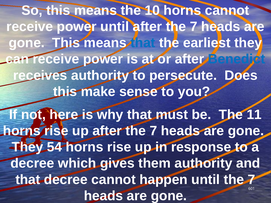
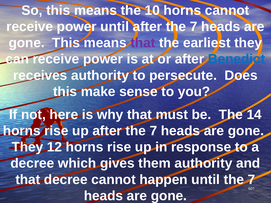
that colour: blue -> purple (143, 43)
11: 11 -> 14 (254, 115)
54: 54 -> 12 (55, 147)
